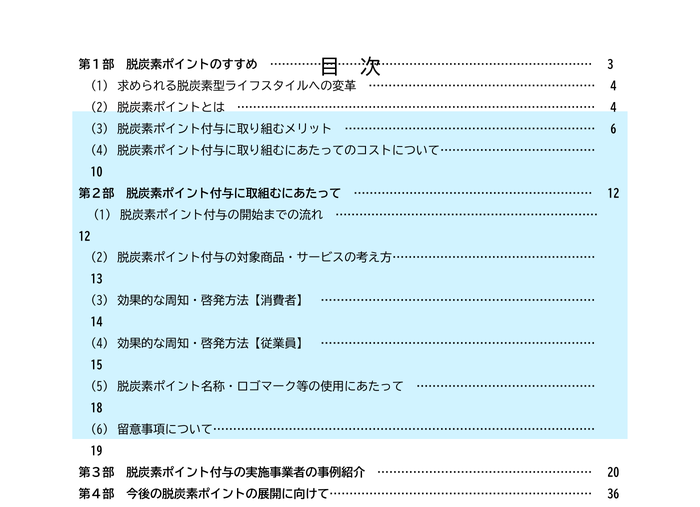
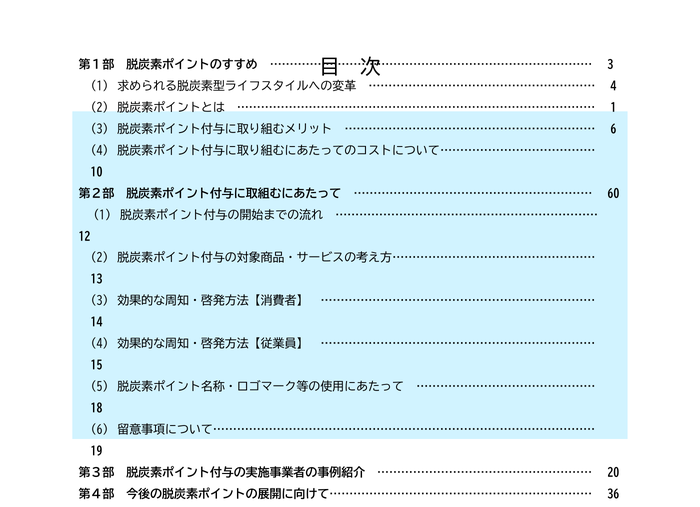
4: 4 -> 1 (613, 108)
12: 12 -> 60 (613, 194)
